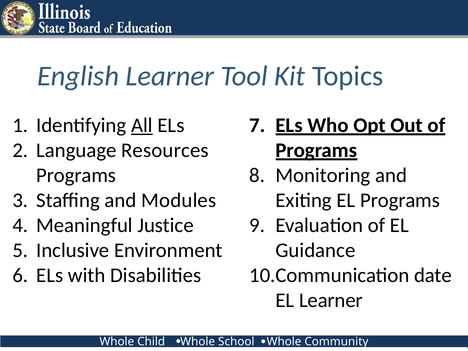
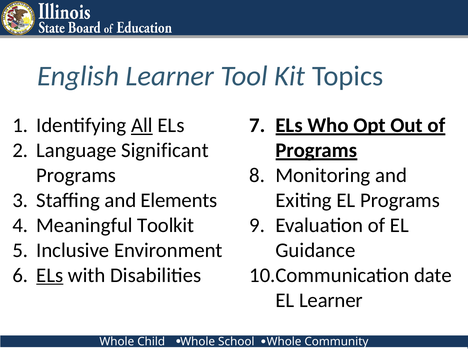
Resources: Resources -> Significant (165, 150)
Modules: Modules -> Elements (179, 200)
Justice: Justice -> Toolkit (166, 225)
ELs underline: none -> present (50, 275)
